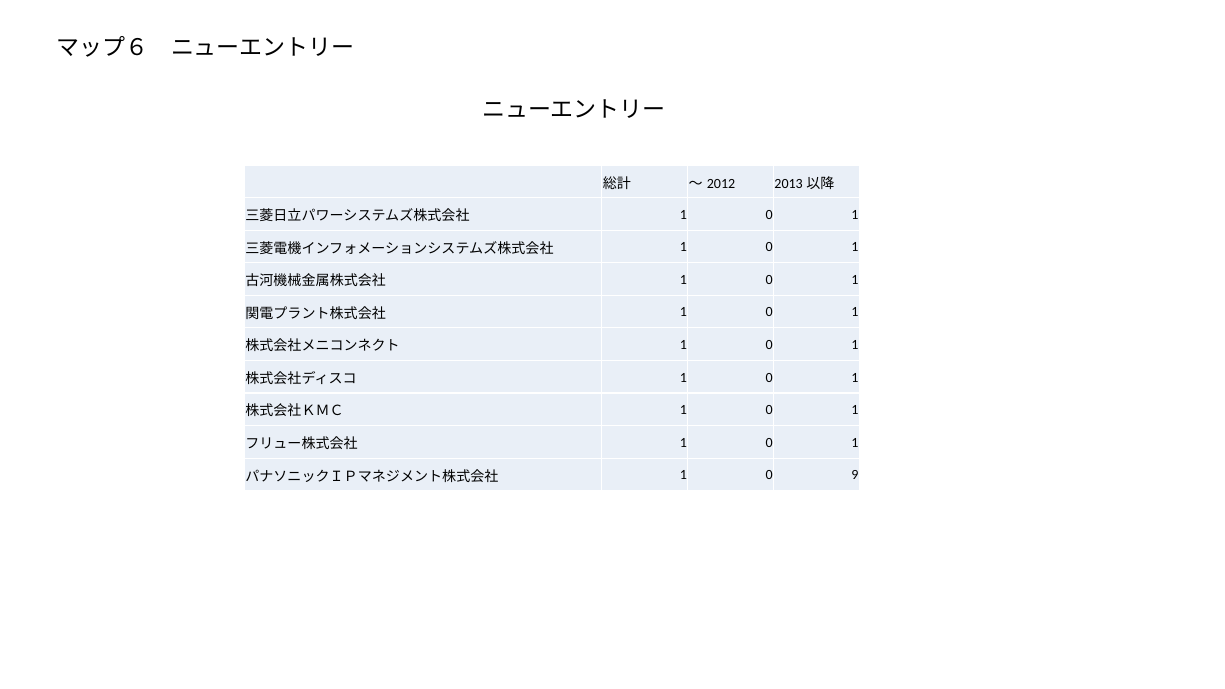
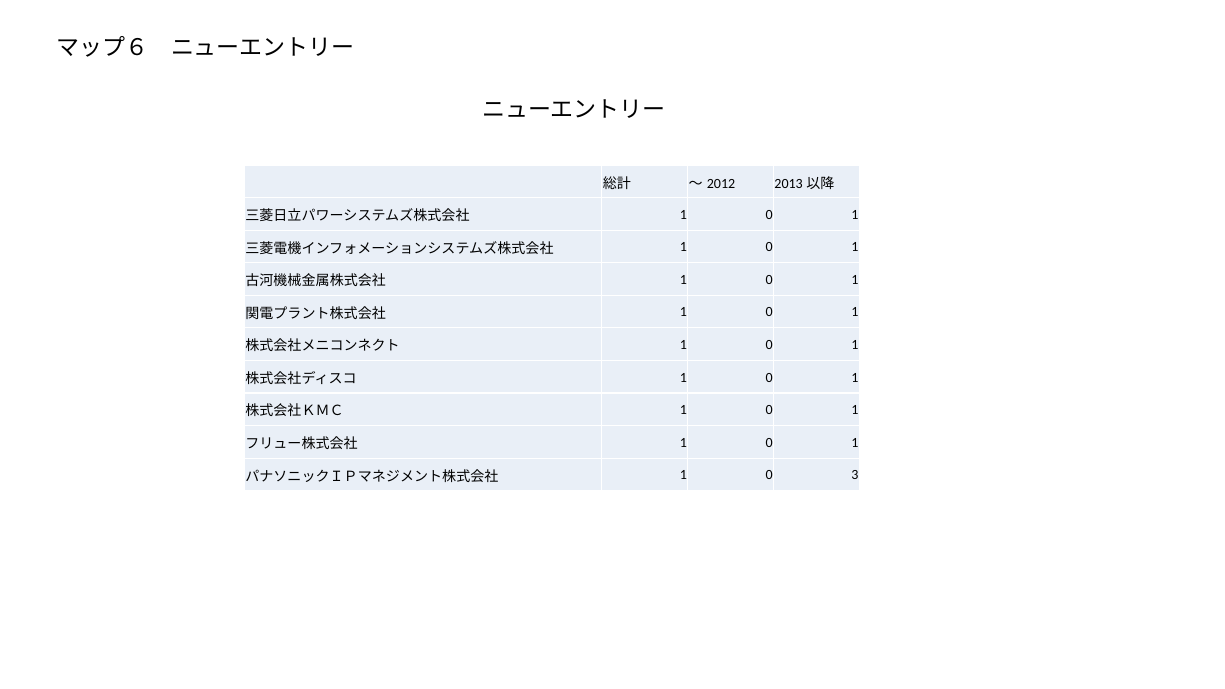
9: 9 -> 3 (855, 475)
